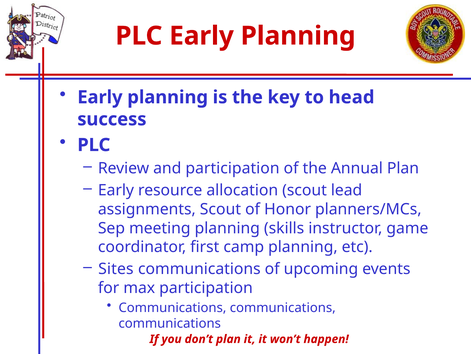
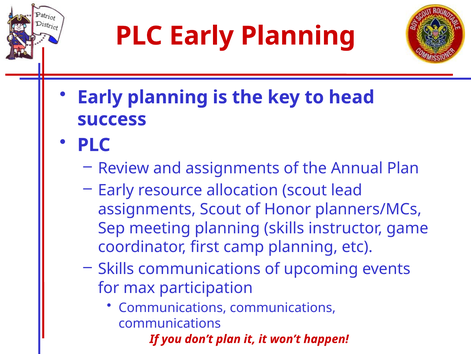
and participation: participation -> assignments (233, 168)
Sites: Sites -> Skills (116, 269)
